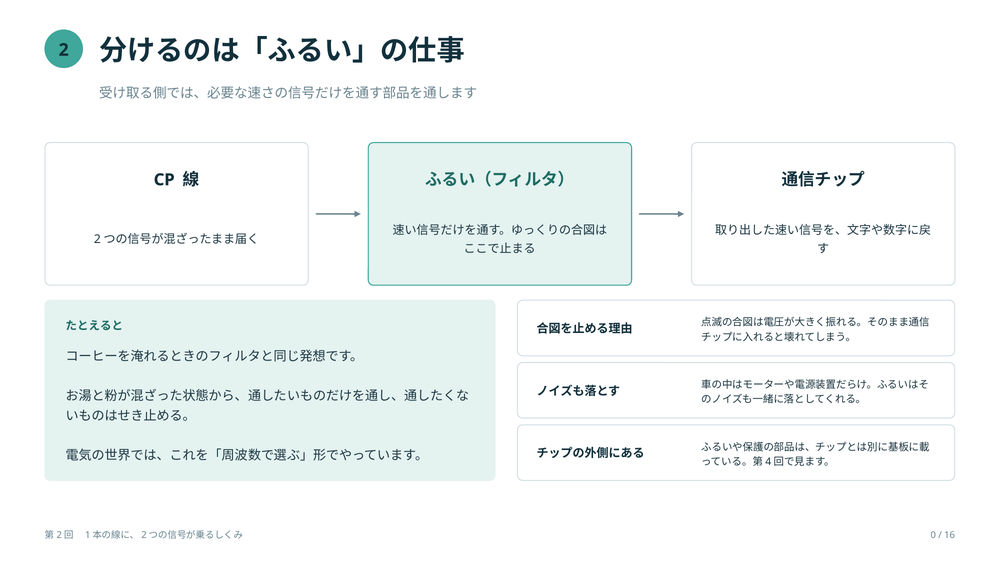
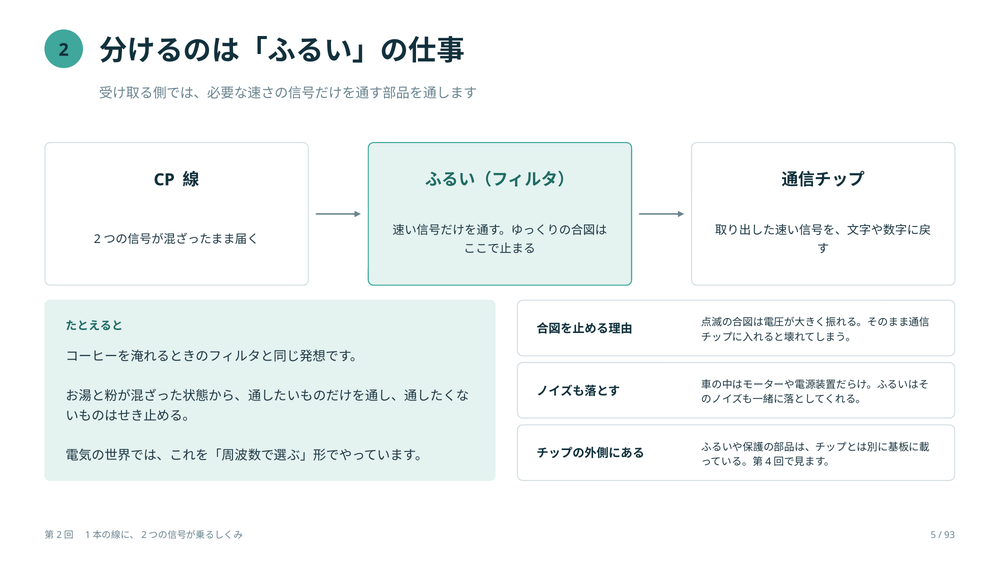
0: 0 -> 5 (933, 535)
16: 16 -> 93 (950, 535)
